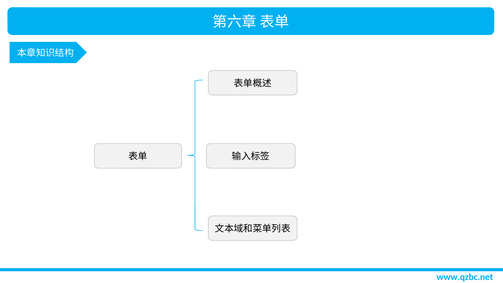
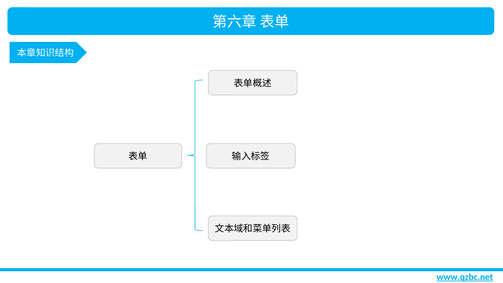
www.qzbc.net underline: none -> present (465, 277)
